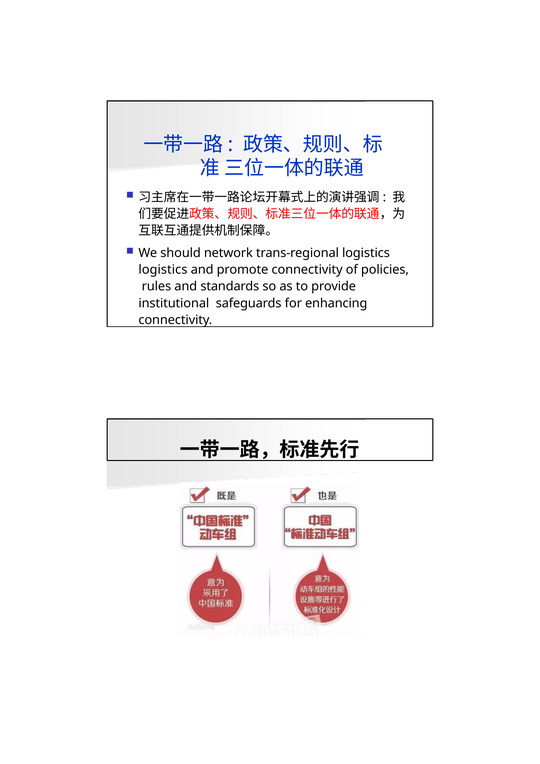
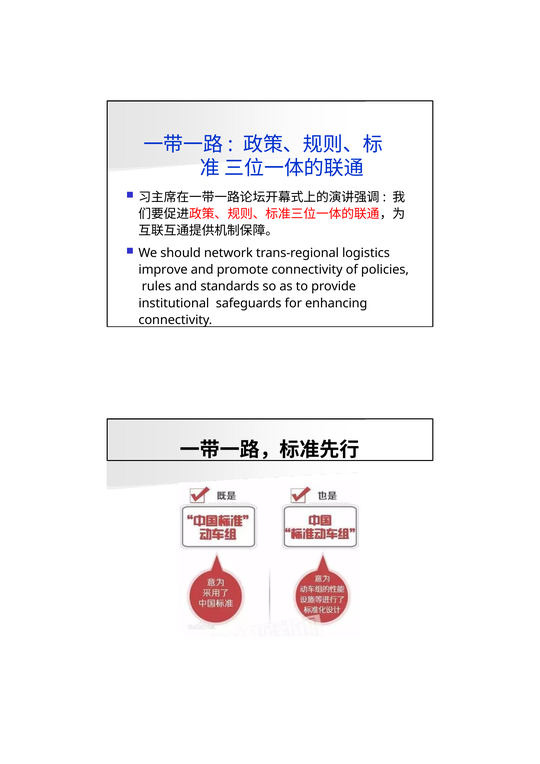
logistics: logistics -> improve (163, 270)
